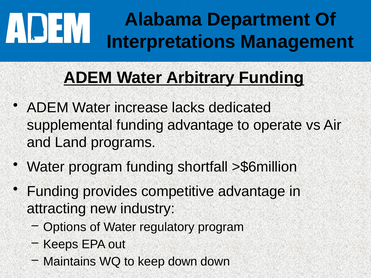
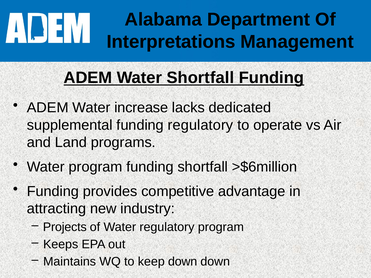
Water Arbitrary: Arbitrary -> Shortfall (200, 78)
funding advantage: advantage -> regulatory (200, 125)
Options: Options -> Projects (65, 227)
